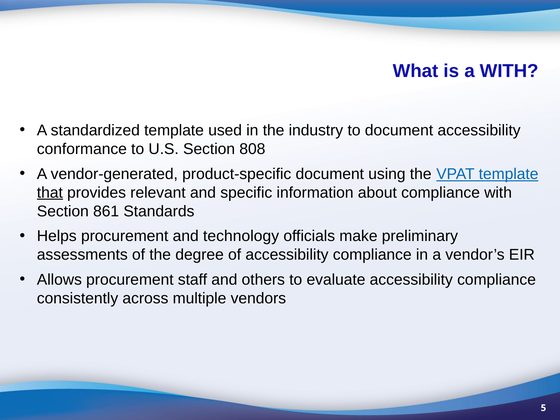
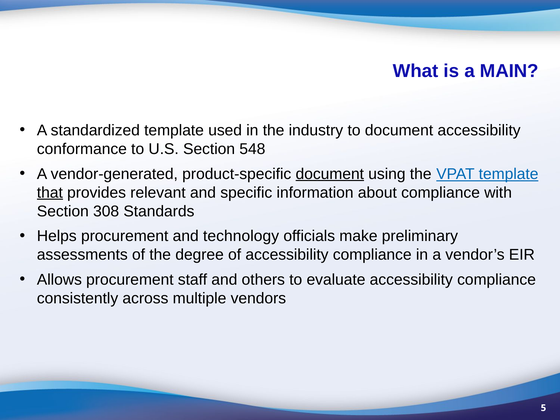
a WITH: WITH -> MAIN (509, 71)
808: 808 -> 548 (252, 149)
document underline: none -> present (330, 174)
861: 861 -> 308 (106, 211)
